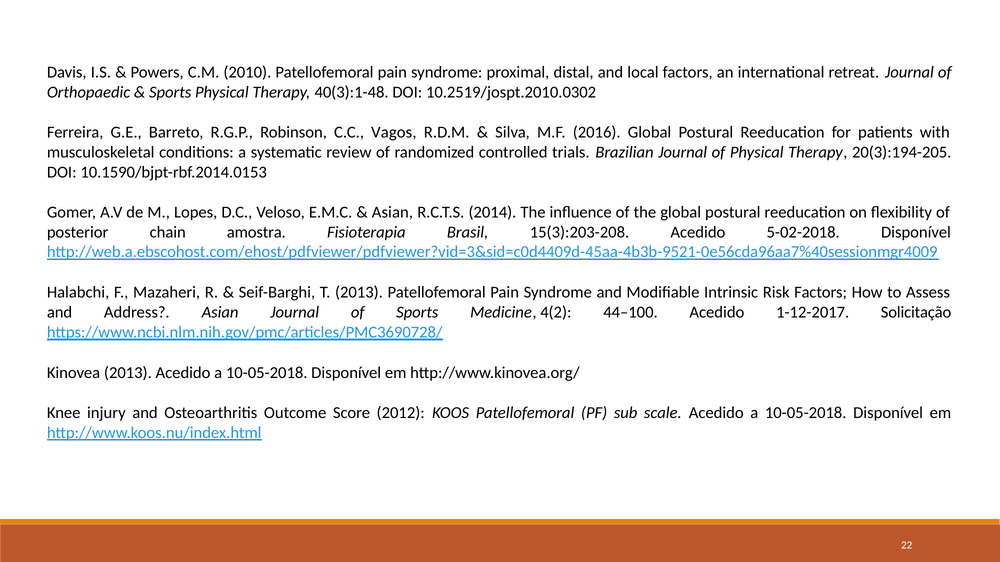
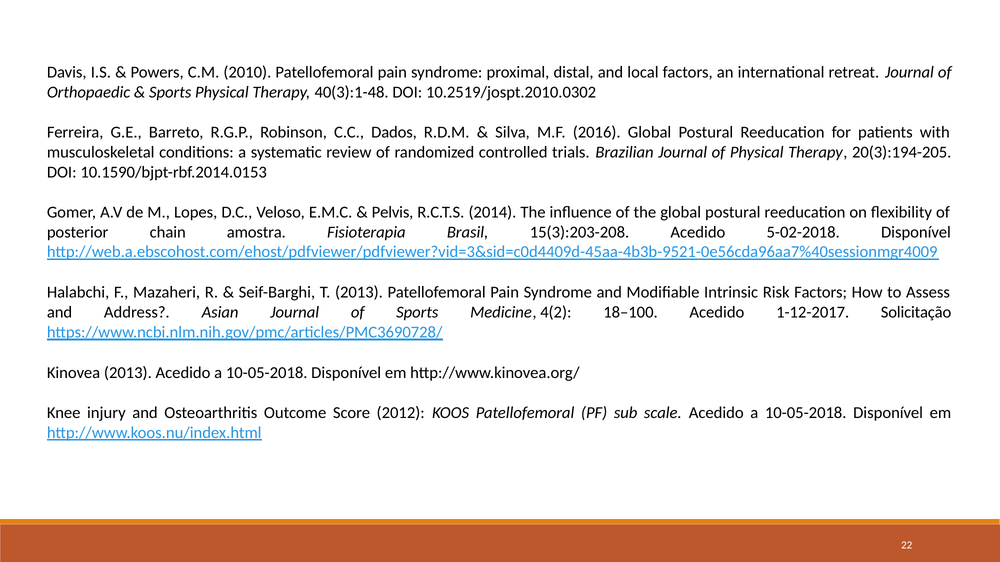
Vagos: Vagos -> Dados (394, 132)
Asian: Asian -> Pelvis (393, 212)
44–100: 44–100 -> 18–100 (630, 313)
